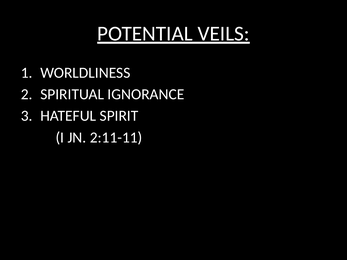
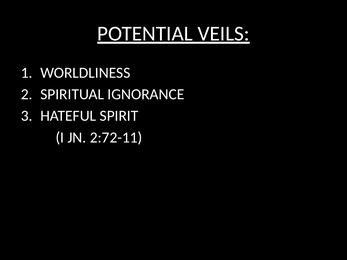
2:11-11: 2:11-11 -> 2:72-11 (116, 138)
